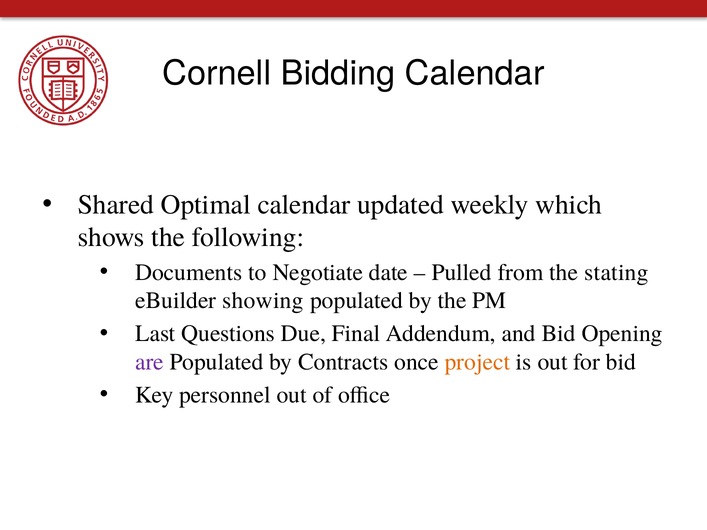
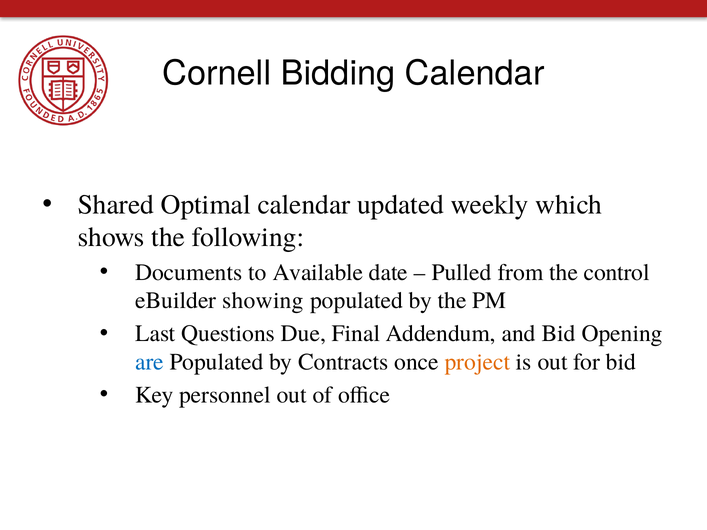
Negotiate: Negotiate -> Available (318, 273)
stating: stating -> control (617, 273)
are colour: purple -> blue (150, 362)
